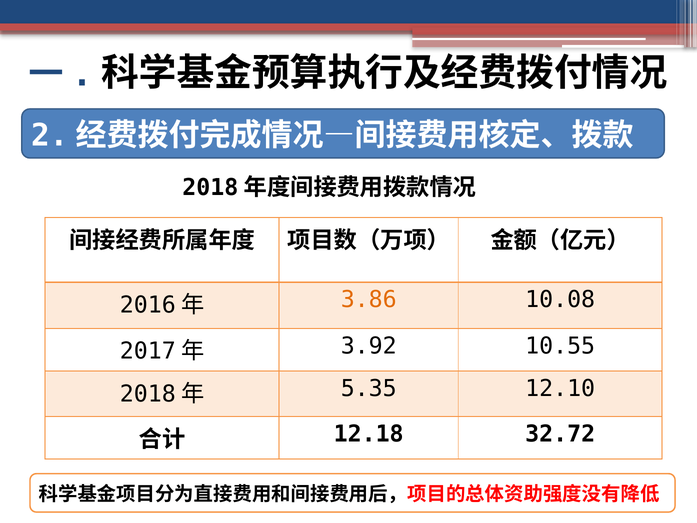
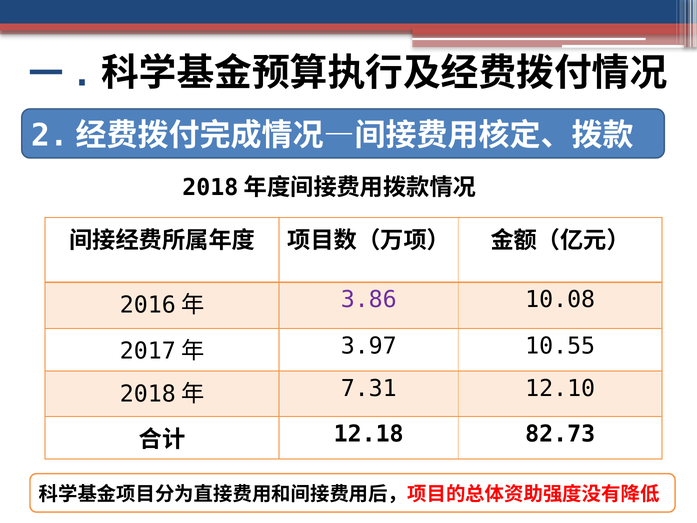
3.86 colour: orange -> purple (369, 300)
3.92: 3.92 -> 3.97 (369, 346)
5.35: 5.35 -> 7.31 (369, 388)
32.72: 32.72 -> 82.73 (560, 434)
